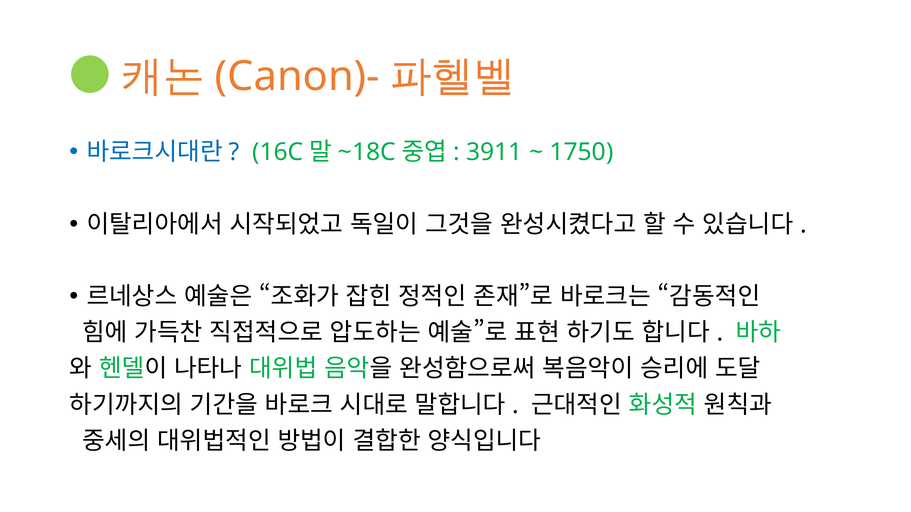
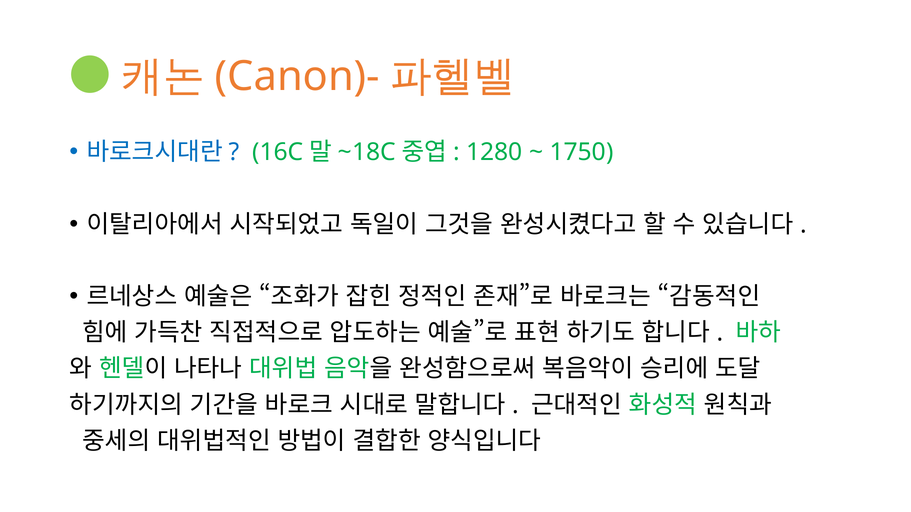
3911: 3911 -> 1280 (494, 152)
